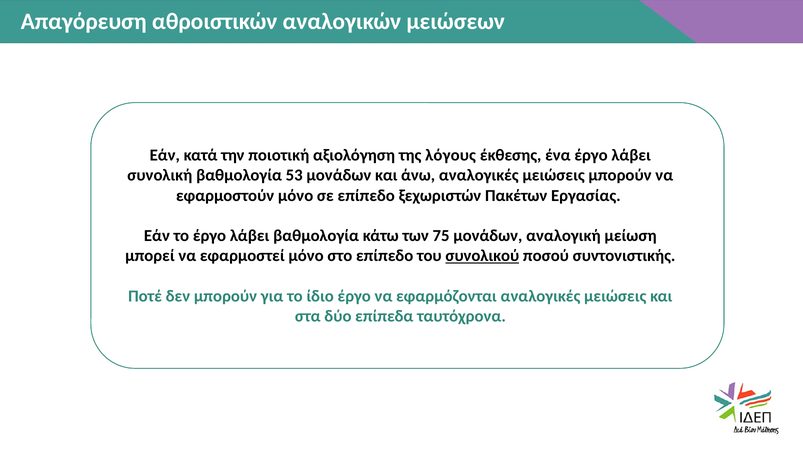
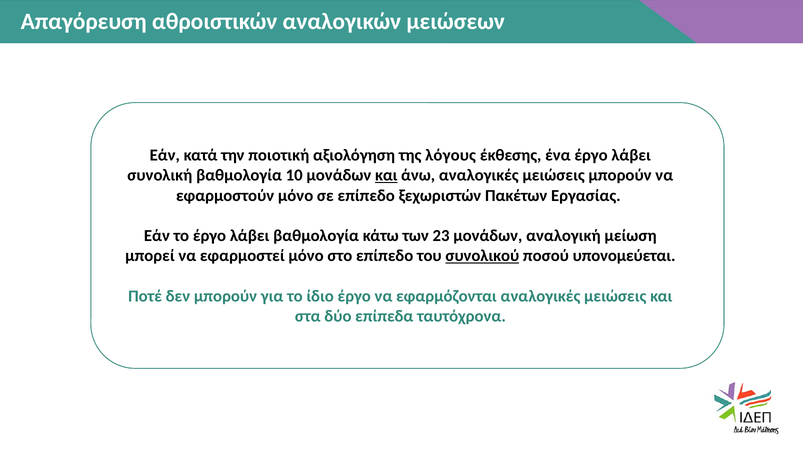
53: 53 -> 10 (294, 175)
και underline: none -> present (386, 175)
75: 75 -> 23 (441, 236)
συντονιστικής: συντονιστικής -> υπονομεύεται (624, 256)
